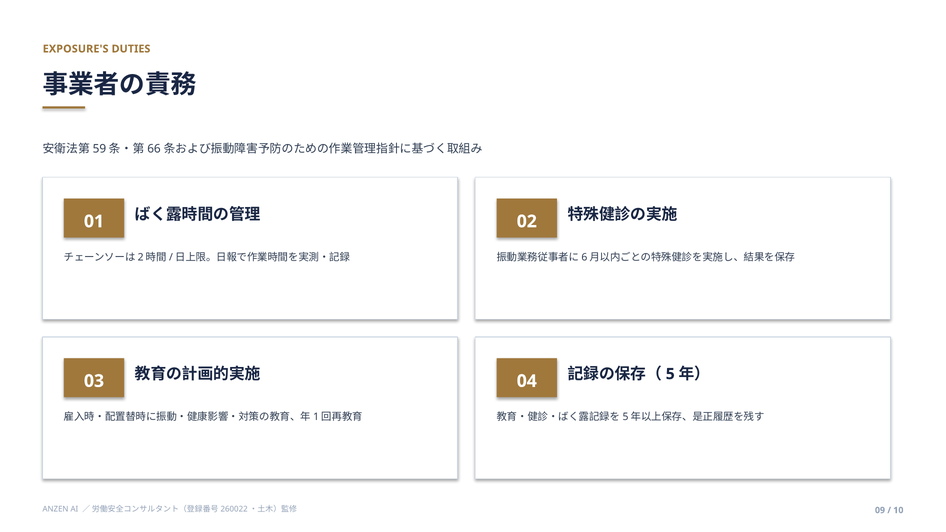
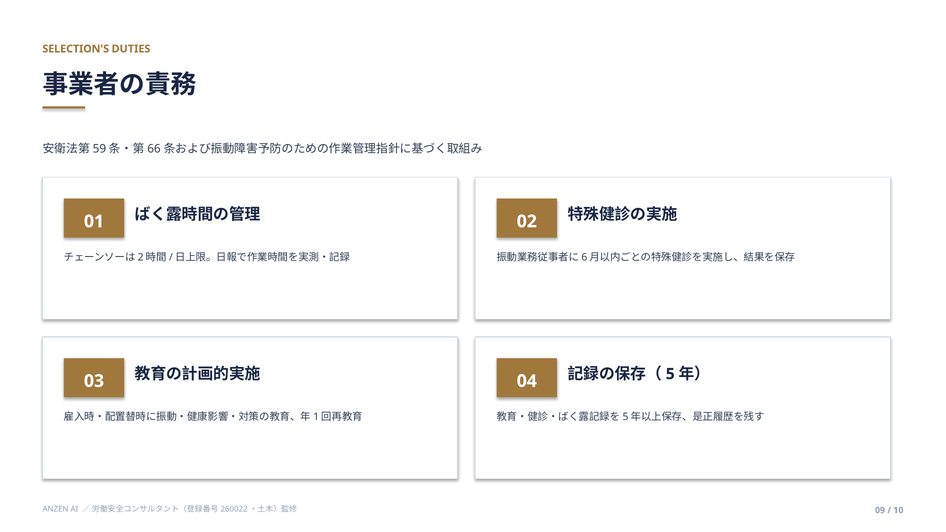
EXPOSURE'S: EXPOSURE'S -> SELECTION'S (76, 49)
